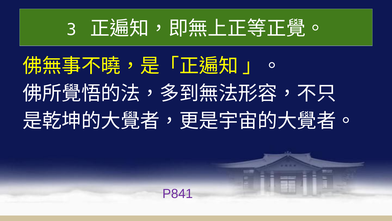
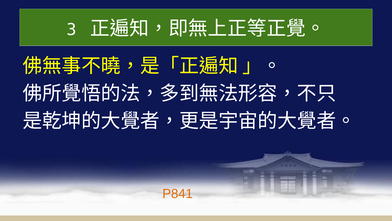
P841 colour: purple -> orange (178, 193)
